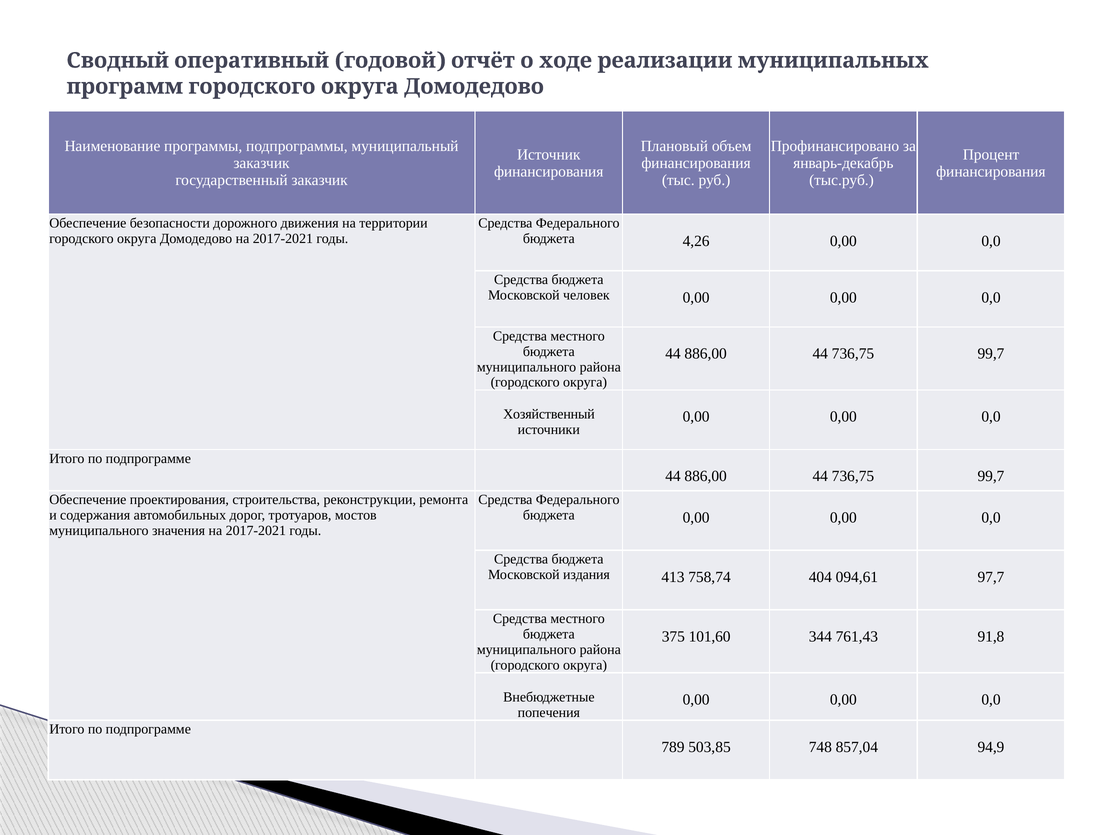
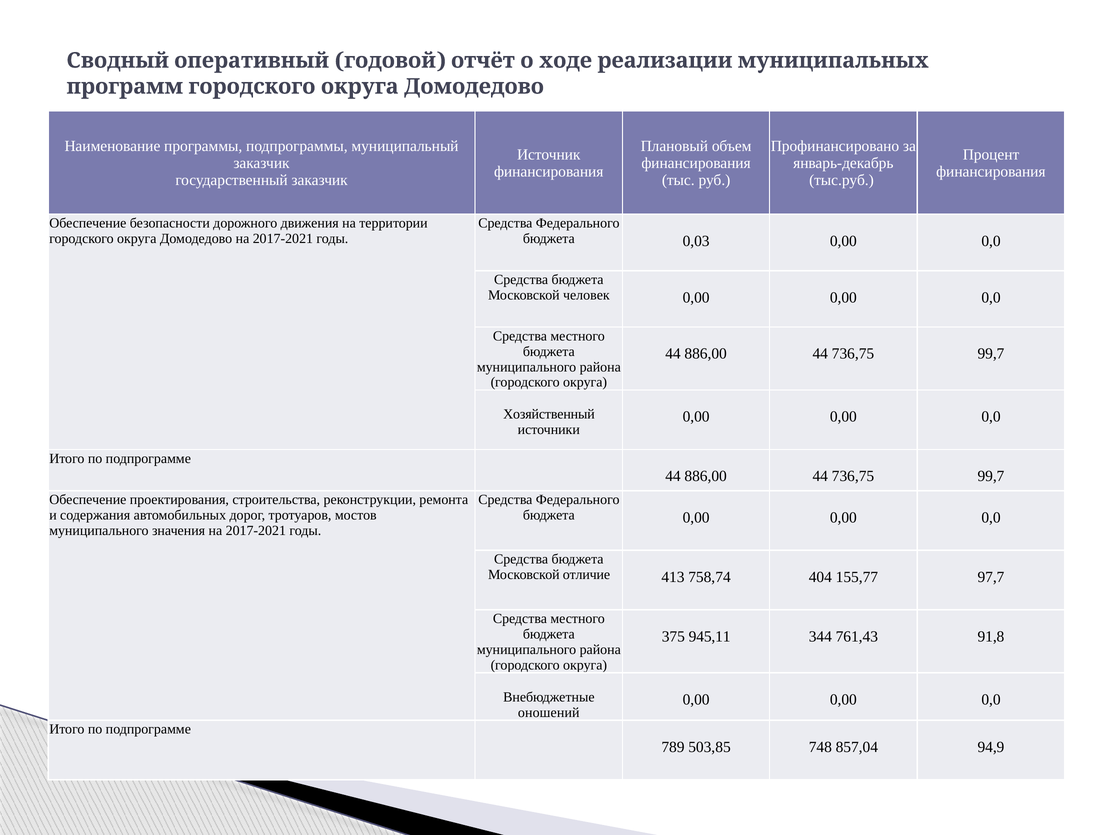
4,26: 4,26 -> 0,03 (696, 241)
издания: издания -> отличие (586, 574)
094,61: 094,61 -> 155,77 (857, 577)
101,60: 101,60 -> 945,11 (710, 636)
попечения: попечения -> оношений (549, 712)
